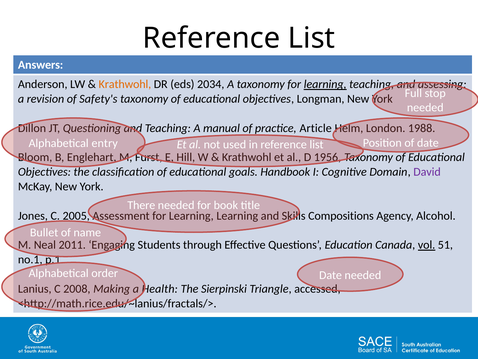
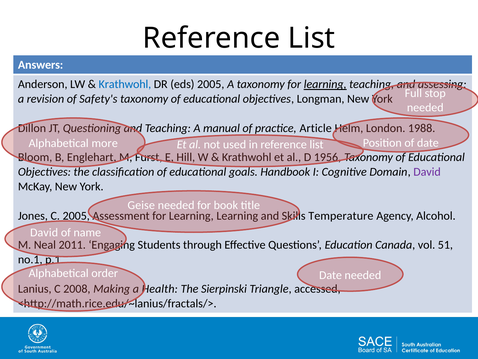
Krathwohl colour: orange -> blue (125, 84)
eds 2034: 2034 -> 2005 (211, 84)
entry: entry -> more (105, 143)
There: There -> Geise (141, 205)
Compositions: Compositions -> Temperature (341, 216)
Bullet: Bullet -> David (44, 232)
vol underline: present -> none (427, 245)
